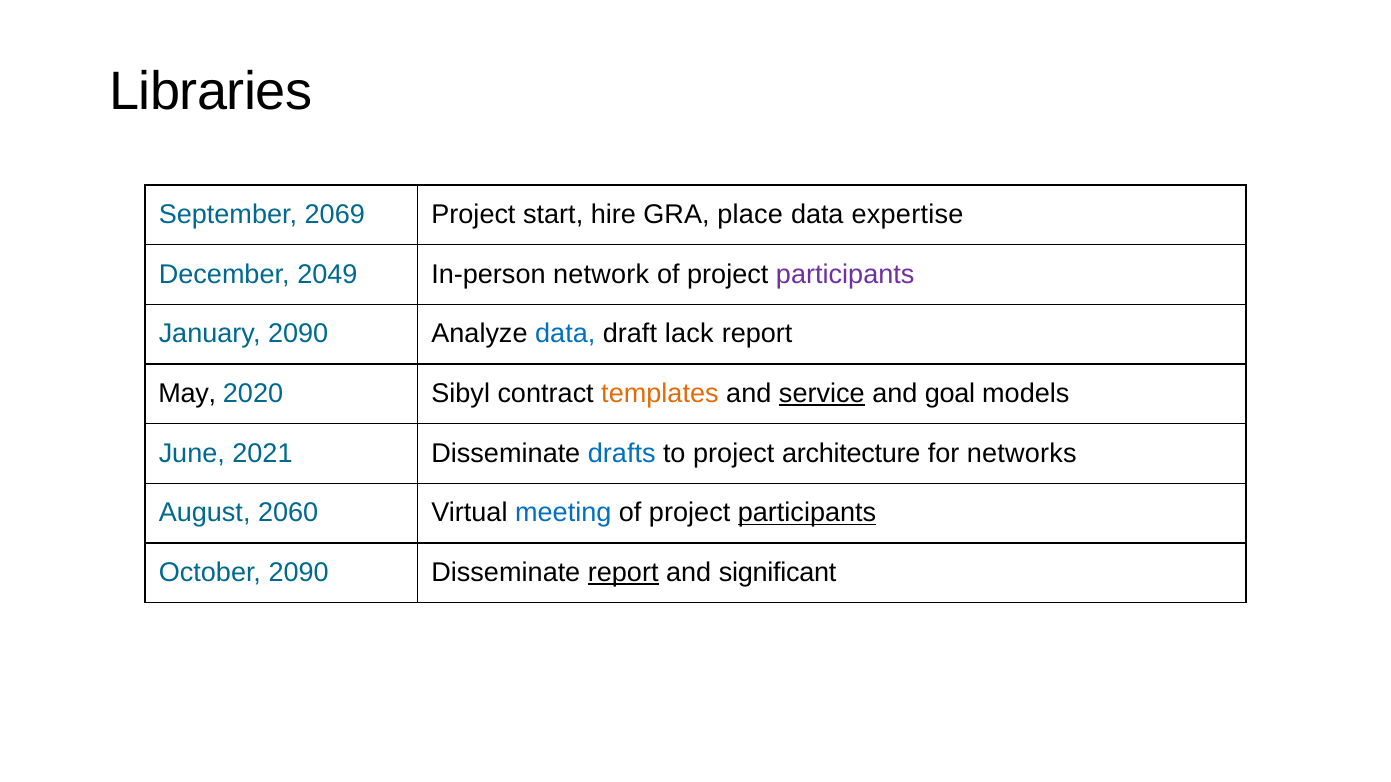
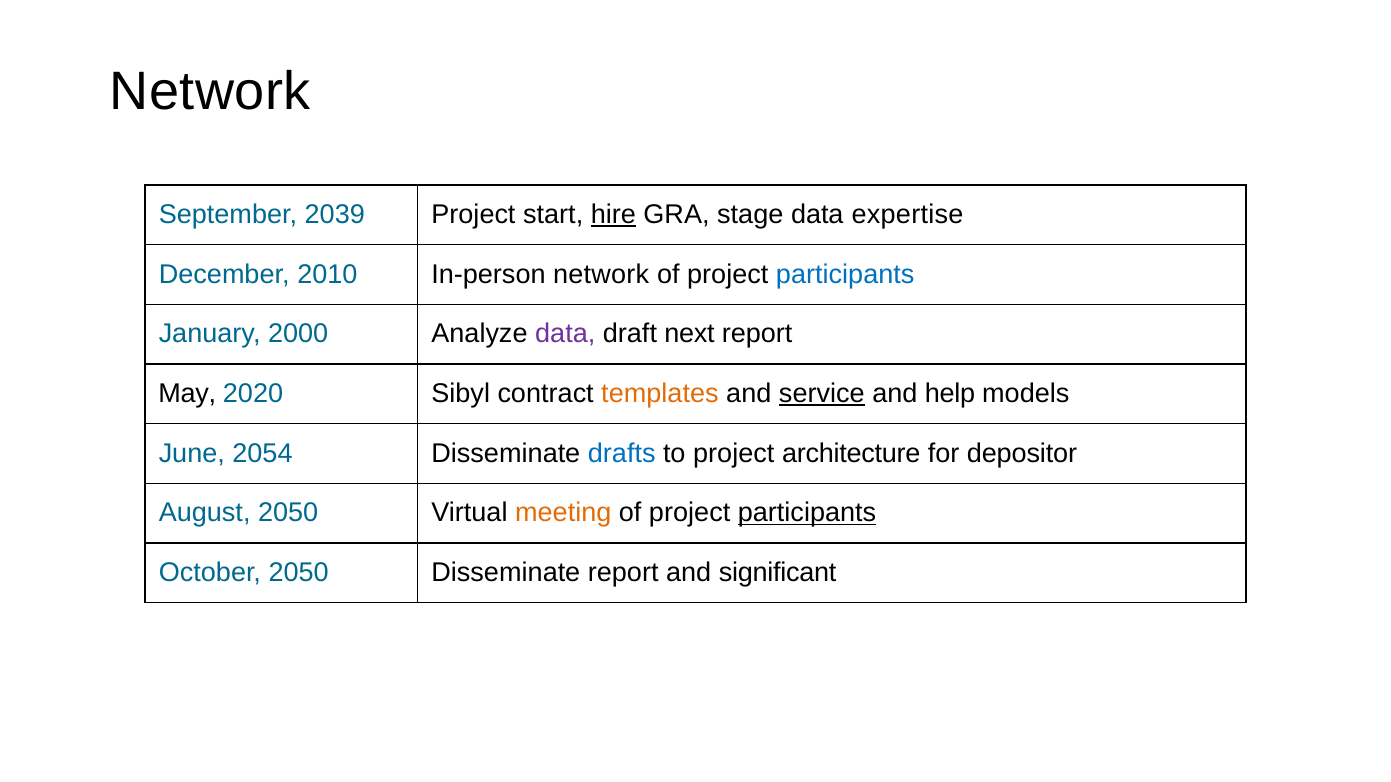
Libraries: Libraries -> Network (210, 92)
2069: 2069 -> 2039 (335, 215)
hire underline: none -> present (613, 215)
place: place -> stage (750, 215)
2049: 2049 -> 2010 (327, 274)
participants colour: purple -> blue (845, 274)
January 2090: 2090 -> 2000 (298, 334)
data colour: blue -> purple (565, 334)
lack: lack -> next (690, 334)
goal: goal -> help (950, 394)
2021: 2021 -> 2054 (262, 453)
networks: networks -> depositor (1022, 453)
August 2060: 2060 -> 2050 (288, 513)
meeting colour: blue -> orange (563, 513)
October 2090: 2090 -> 2050 (299, 573)
report underline: present -> none (623, 573)
